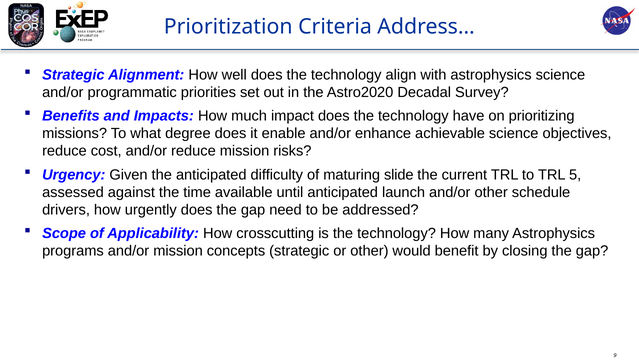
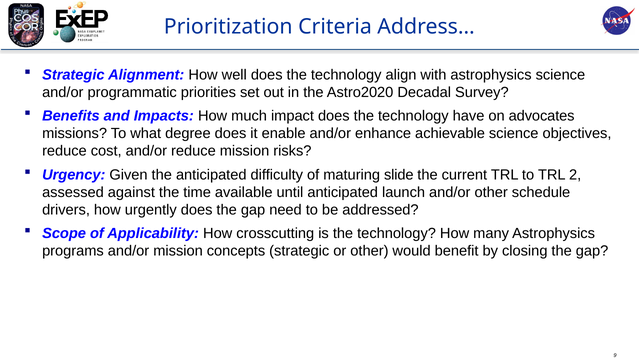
prioritizing: prioritizing -> advocates (542, 116)
5: 5 -> 2 (575, 174)
